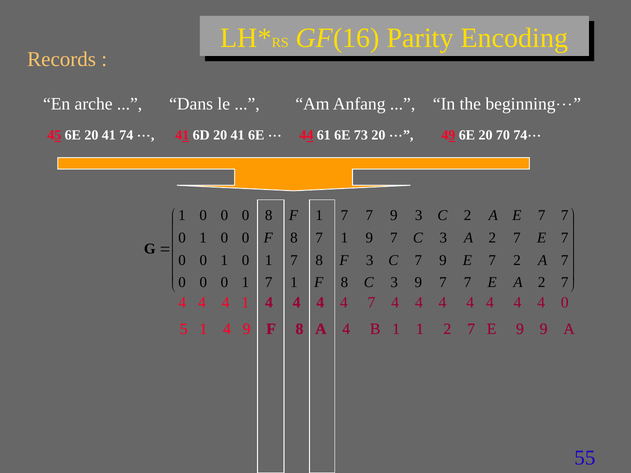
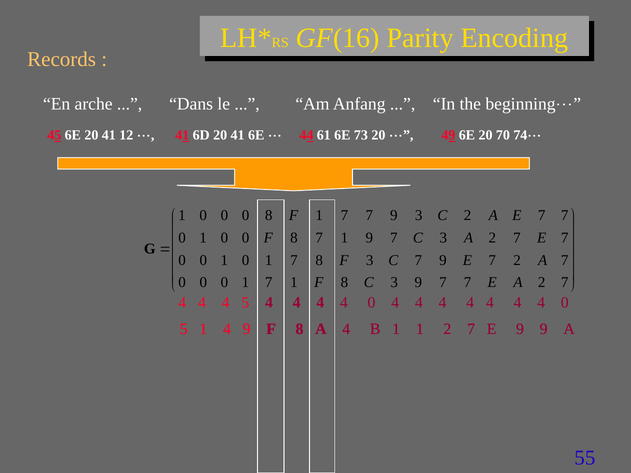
74: 74 -> 12 (126, 135)
4 1: 1 -> 5 (245, 303)
7: 7 -> 0 (372, 303)
